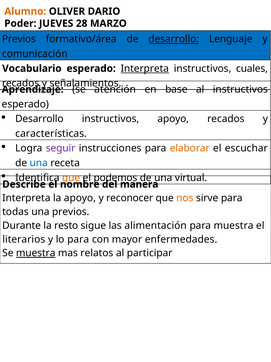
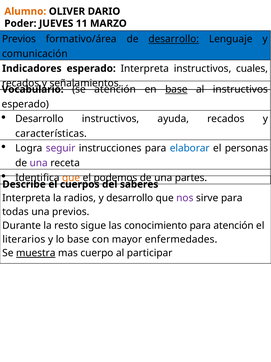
28: 28 -> 11 (82, 23)
Vocabulario: Vocabulario -> Indicadores (32, 68)
Interpreta underline: present -> none (145, 68)
Aprendizaje: Aprendizaje -> Vocabulario (33, 89)
base underline: none -> present (176, 89)
instructivos apoyo: apoyo -> ayuda (173, 119)
elaborar colour: orange -> blue (190, 148)
escuchar: escuchar -> personas (246, 148)
una colour: blue -> purple (39, 163)
virtual: virtual -> partes (191, 177)
nombre: nombre -> cuerpos (80, 184)
manera: manera -> saberes (139, 184)
la apoyo: apoyo -> radios (80, 198)
y reconocer: reconocer -> desarrollo (130, 198)
nos colour: orange -> purple (185, 198)
alimentación: alimentación -> conocimiento (156, 225)
para muestra: muestra -> atención (234, 225)
lo para: para -> base (78, 239)
relatos: relatos -> cuerpo (97, 253)
